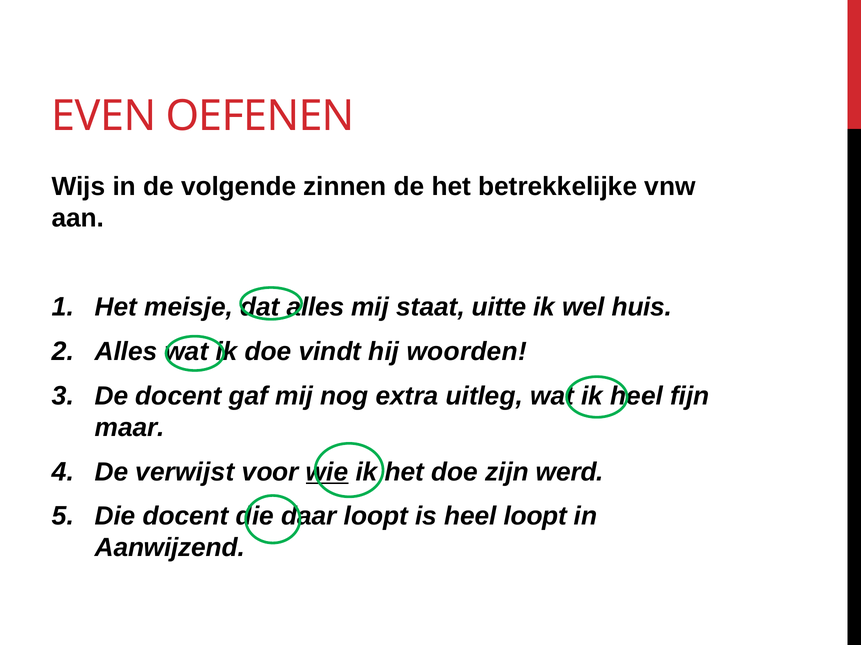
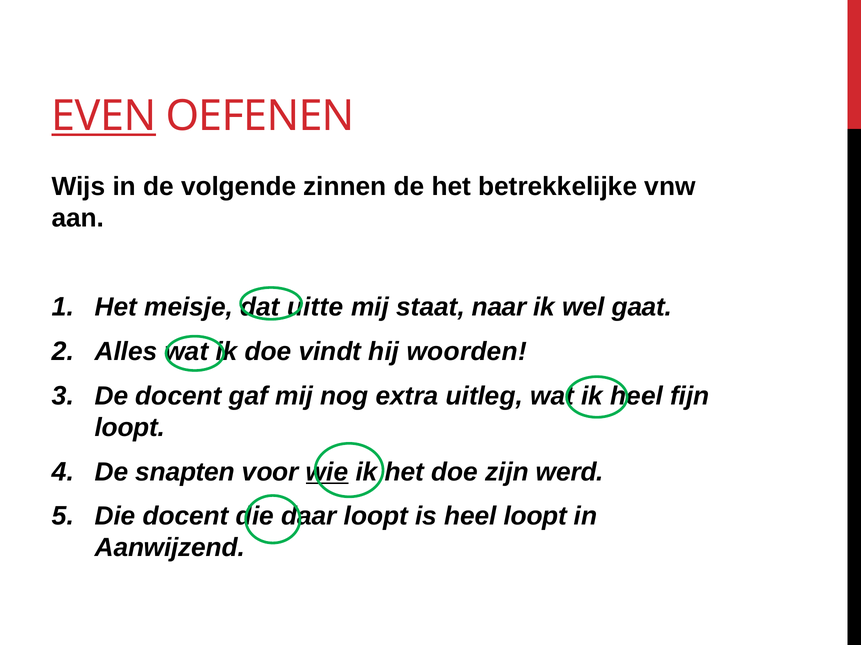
EVEN underline: none -> present (104, 116)
dat alles: alles -> uitte (315, 307)
uitte: uitte -> naar (499, 307)
huis: huis -> gaat (642, 307)
maar: maar -> loopt (130, 428)
verwijst: verwijst -> snapten (185, 472)
